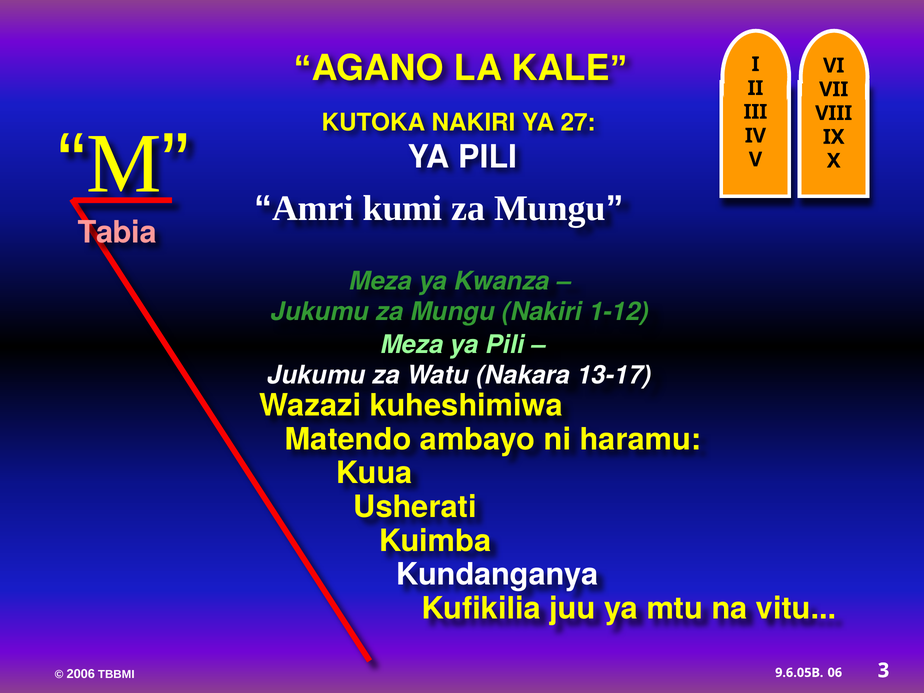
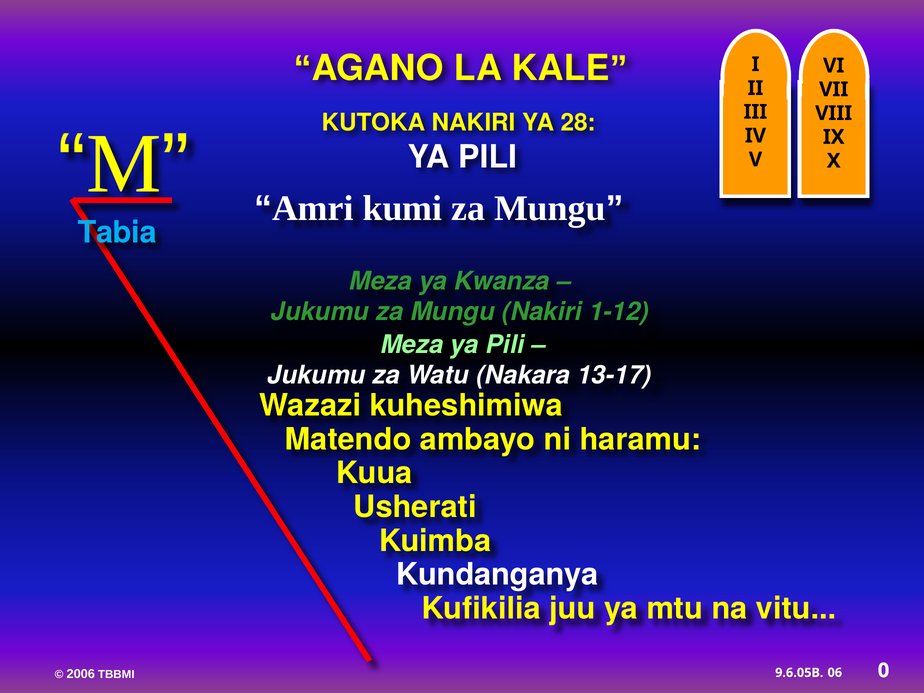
27: 27 -> 28 (578, 123)
Tabia colour: pink -> light blue (117, 233)
3: 3 -> 0 (884, 670)
